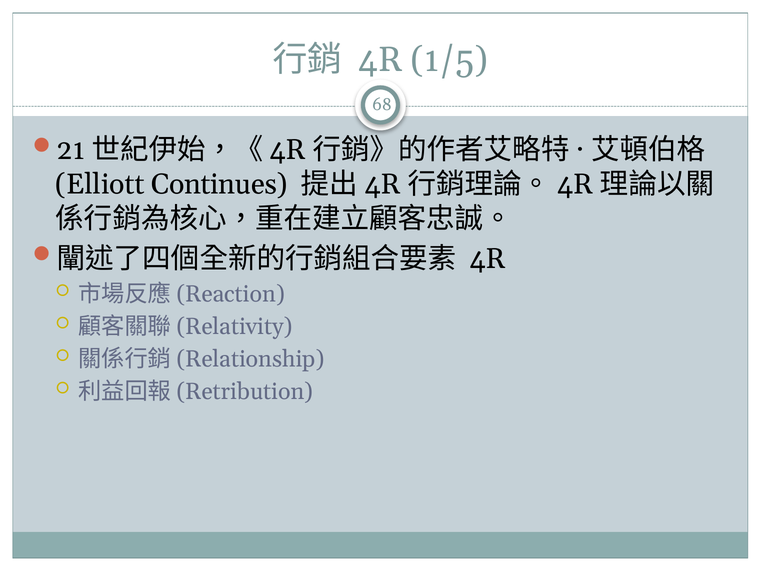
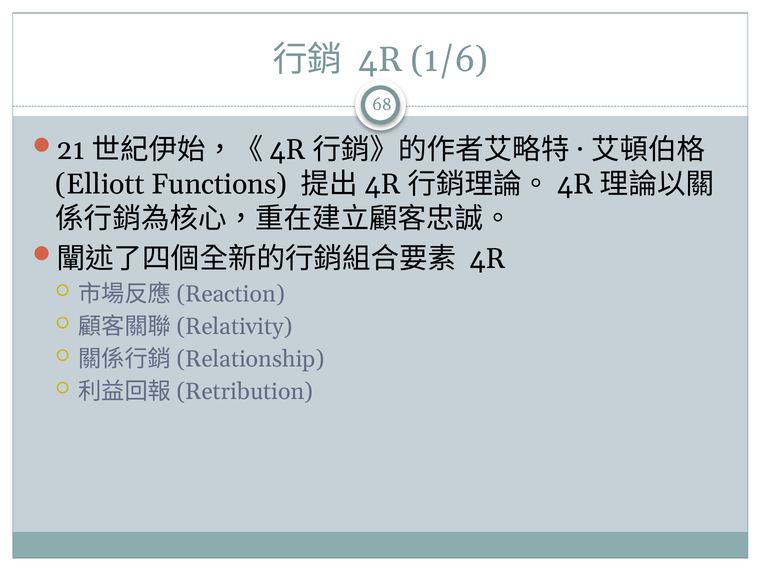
1/5: 1/5 -> 1/6 (449, 60)
Continues: Continues -> Functions (219, 184)
